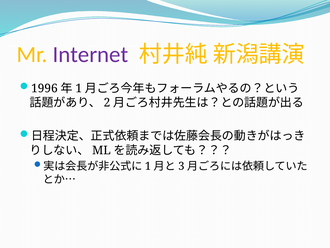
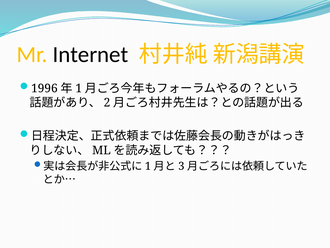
Internet colour: purple -> black (90, 55)
